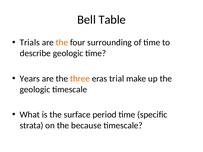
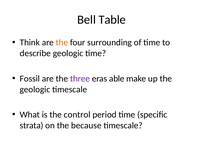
Trials: Trials -> Think (30, 43)
Years: Years -> Fossil (30, 79)
three colour: orange -> purple (80, 79)
trial: trial -> able (117, 79)
surface: surface -> control (77, 115)
